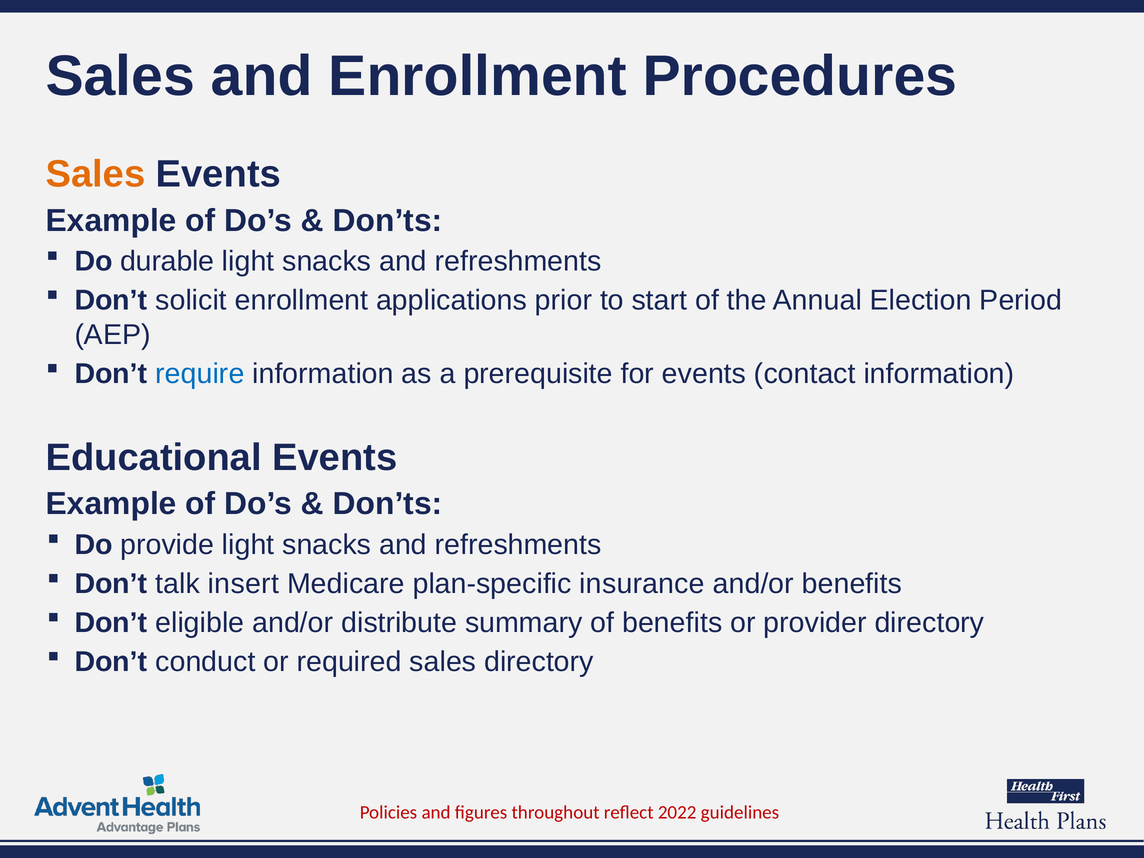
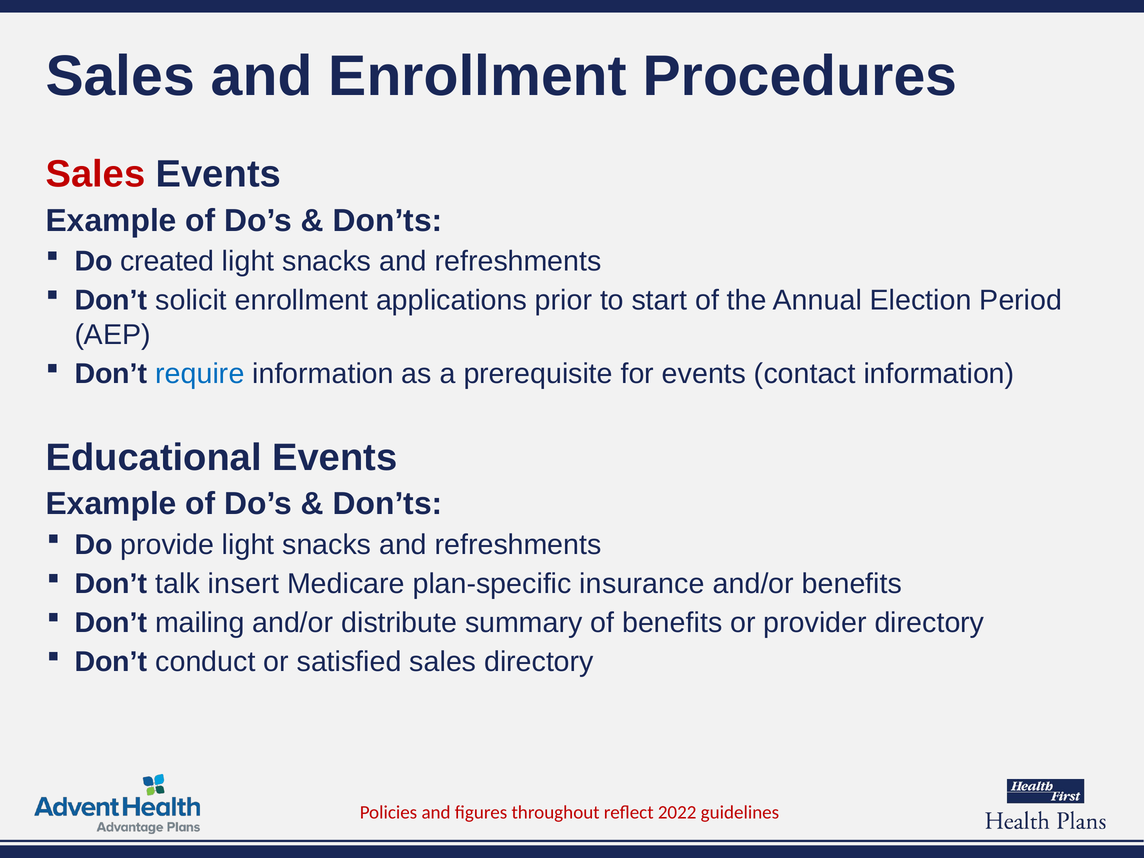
Sales colour: orange -> red (96, 174)
durable: durable -> created (167, 261)
eligible: eligible -> mailing (200, 623)
required: required -> satisfied (349, 662)
